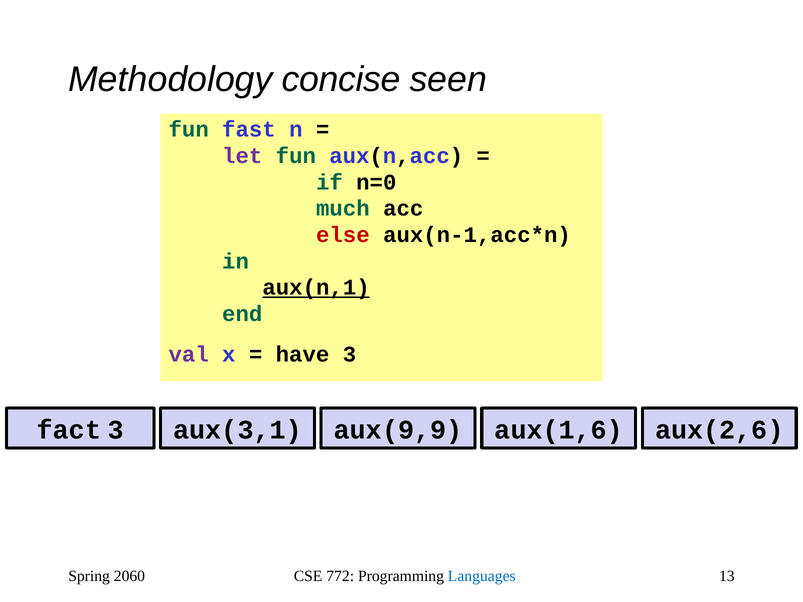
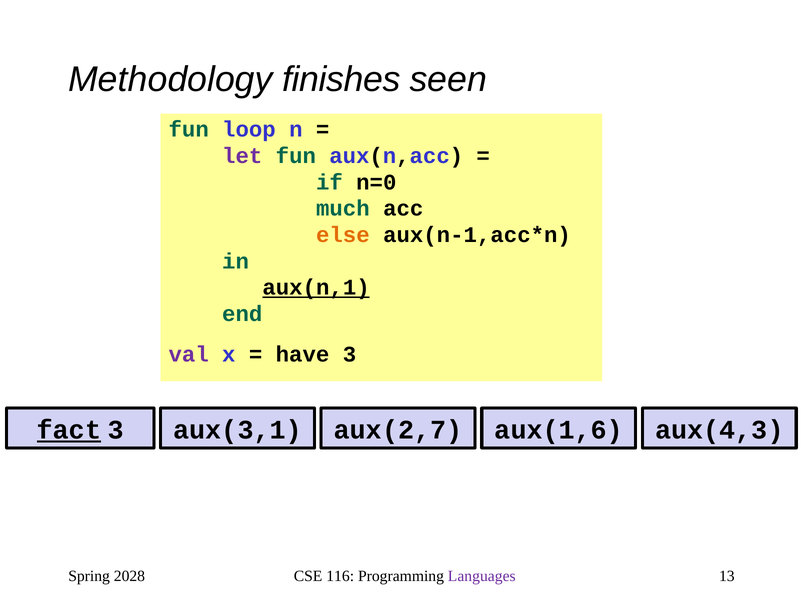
concise: concise -> finishes (341, 79)
fast: fast -> loop (249, 130)
else colour: red -> orange (343, 235)
fact underline: none -> present (69, 430)
aux(9,9: aux(9,9 -> aux(2,7 (398, 430)
aux(2,6: aux(2,6 -> aux(4,3 (719, 430)
2060: 2060 -> 2028 (129, 577)
772: 772 -> 116 (340, 577)
Languages colour: blue -> purple (482, 577)
